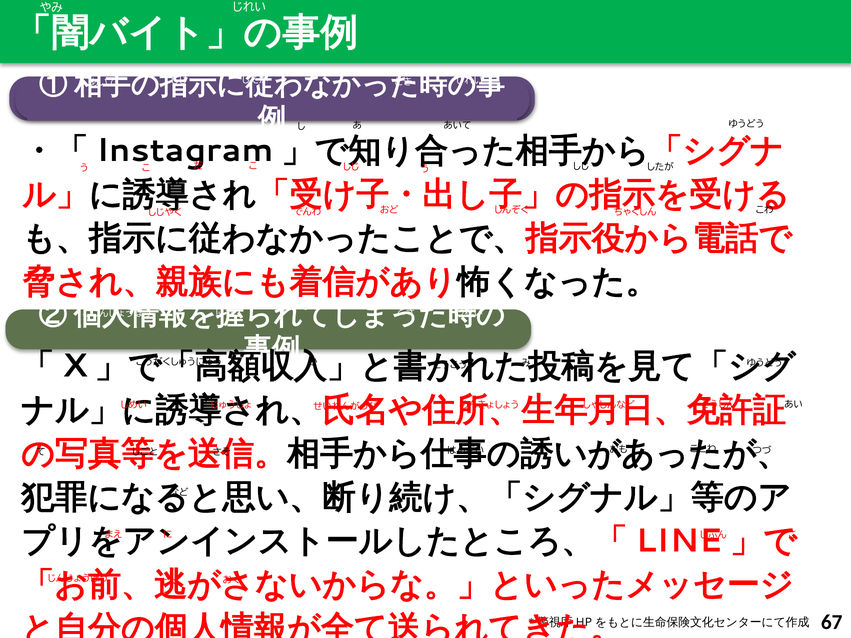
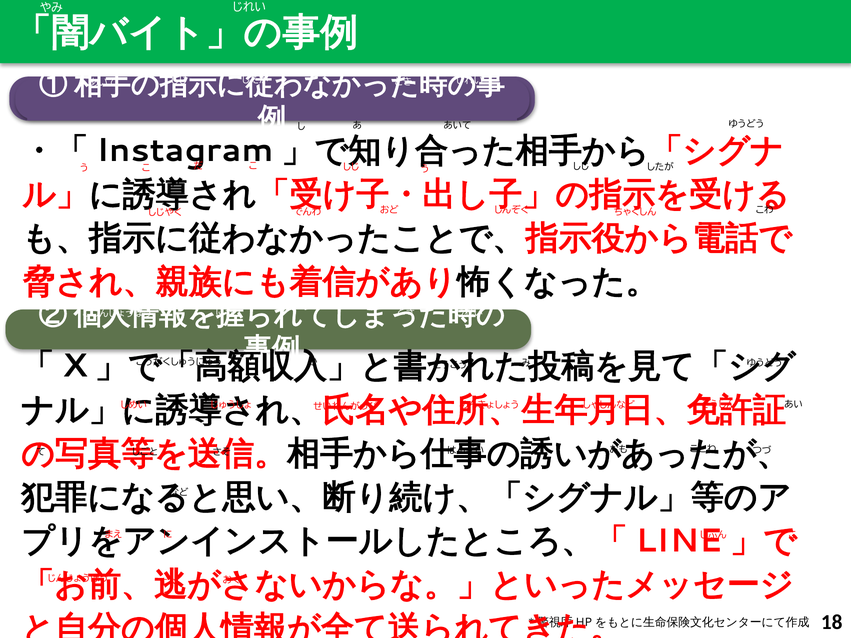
67: 67 -> 18 (832, 622)
